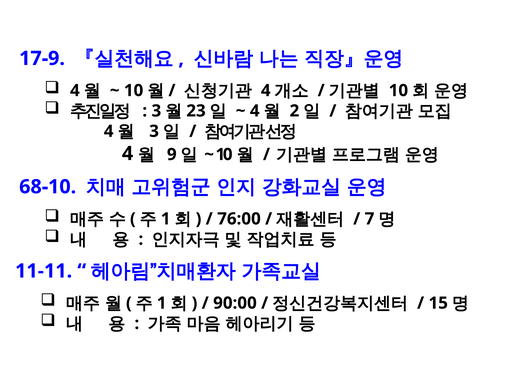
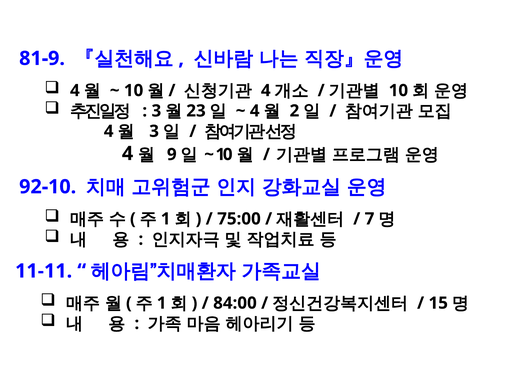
17-9: 17-9 -> 81-9 (42, 58)
68-10: 68-10 -> 92-10 (48, 187)
76:00: 76:00 -> 75:00 (239, 219)
90:00: 90:00 -> 84:00 (235, 303)
